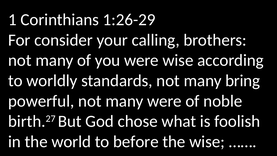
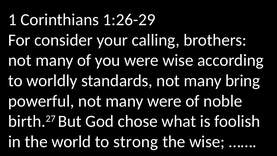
before: before -> strong (136, 142)
